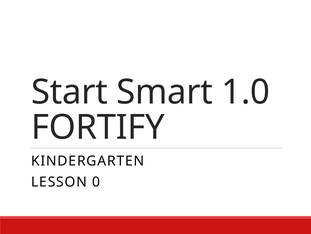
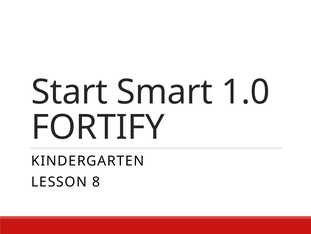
0: 0 -> 8 (96, 181)
